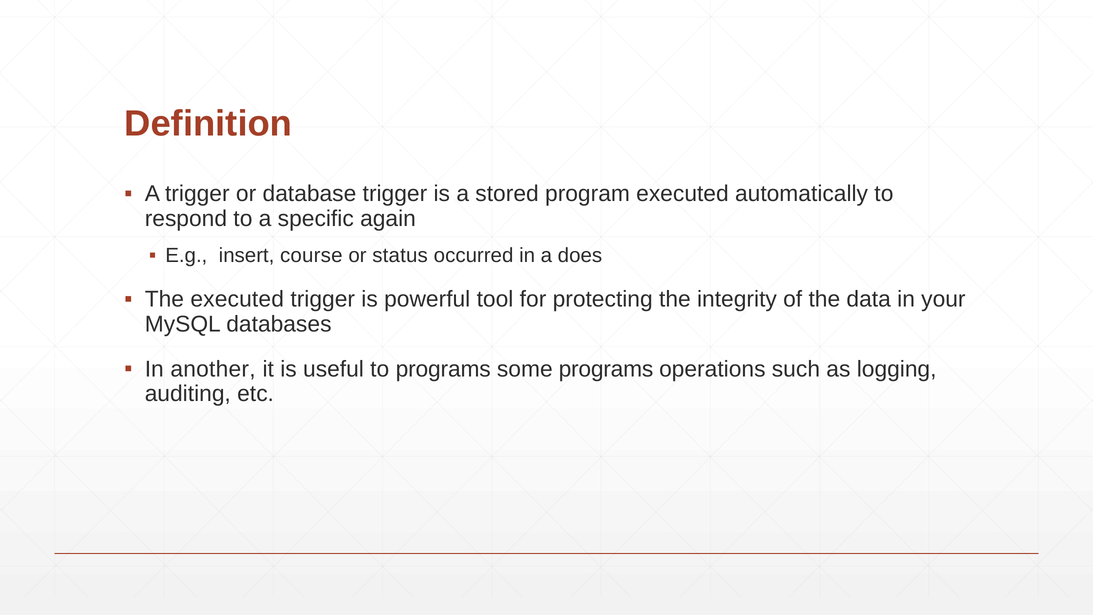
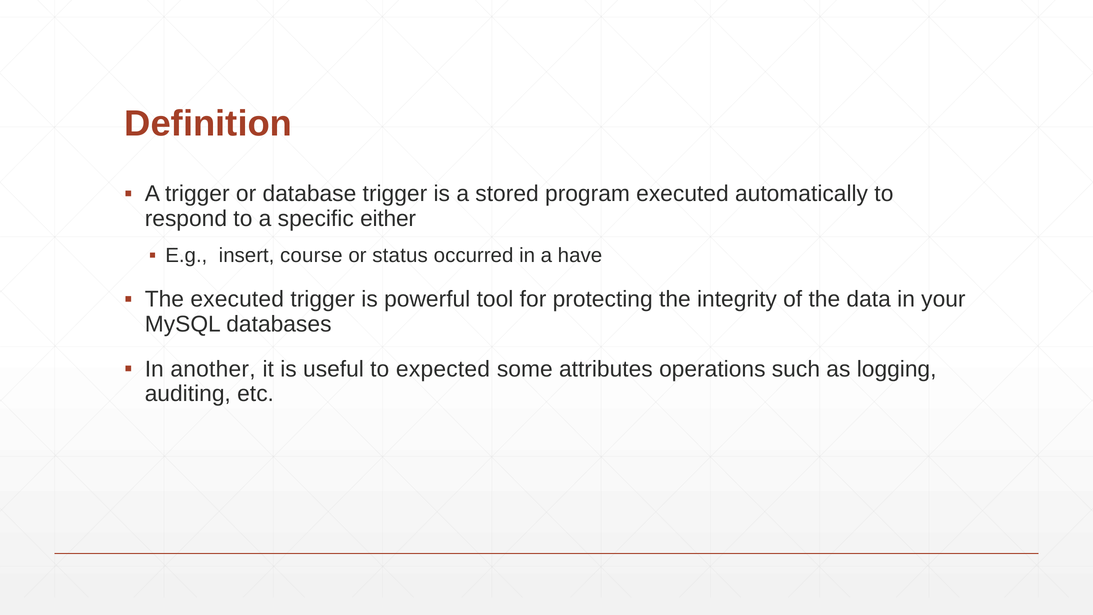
again: again -> either (388, 218)
does: does -> have (580, 255)
to programs: programs -> expected (443, 369)
some programs: programs -> attributes (606, 369)
